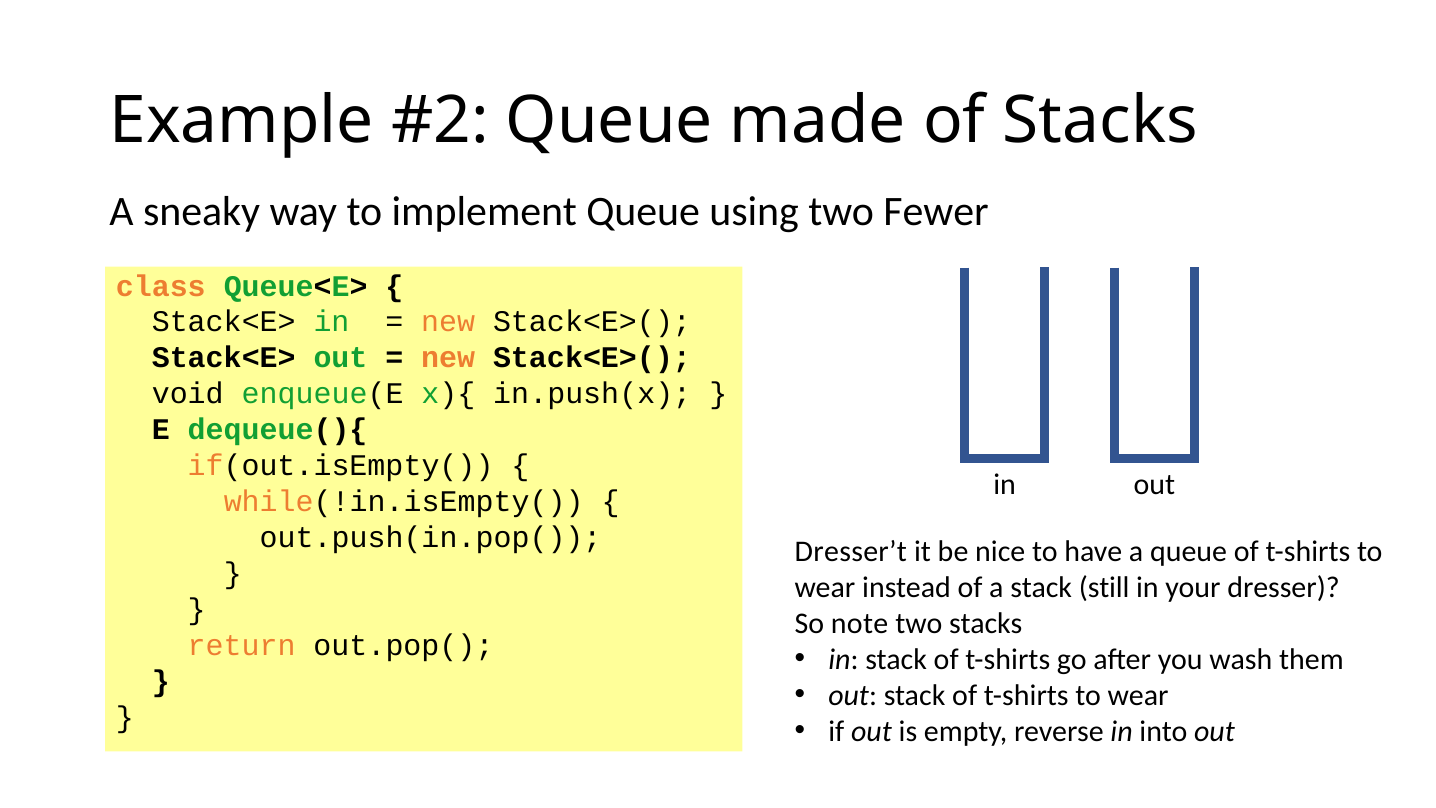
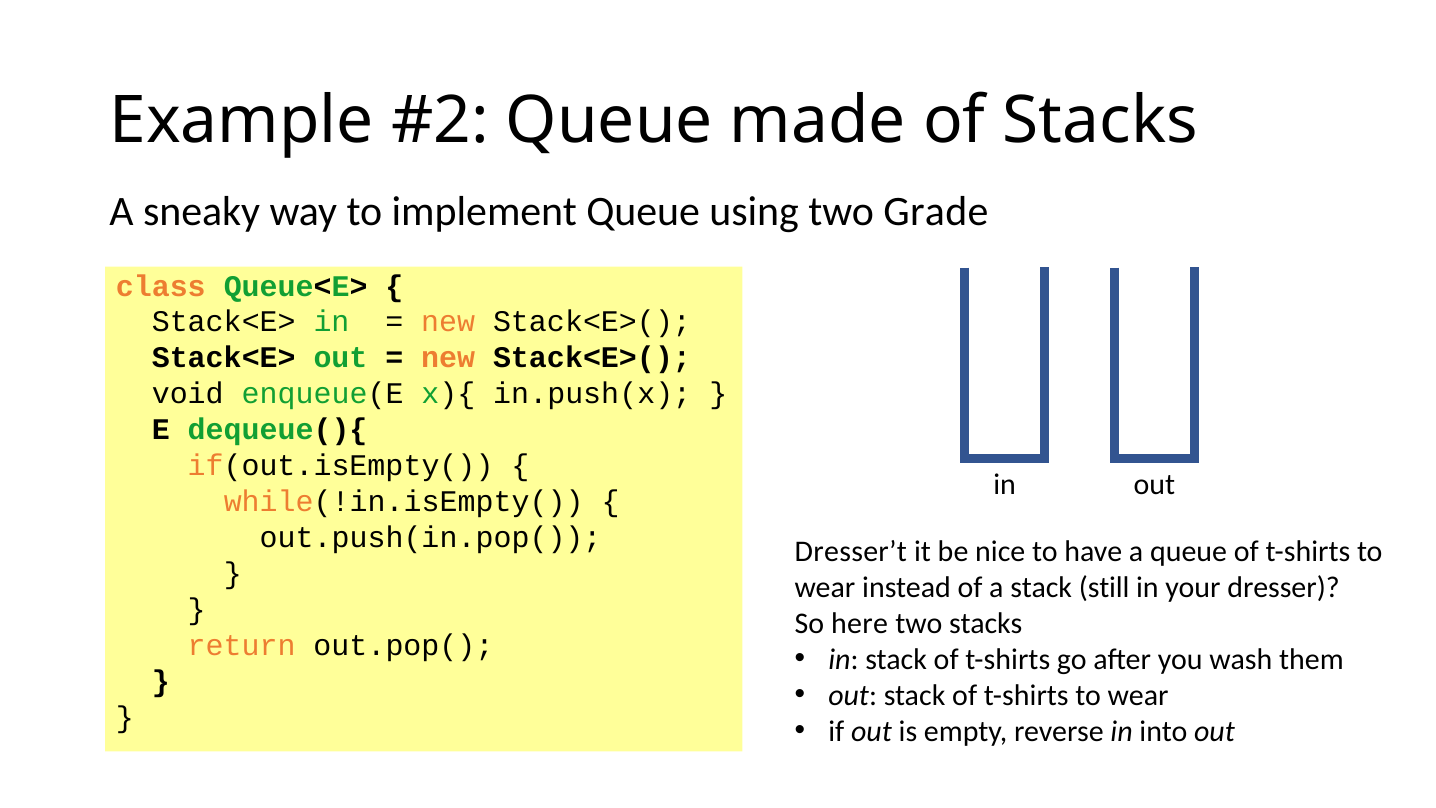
Fewer: Fewer -> Grade (936, 212)
note: note -> here (860, 623)
